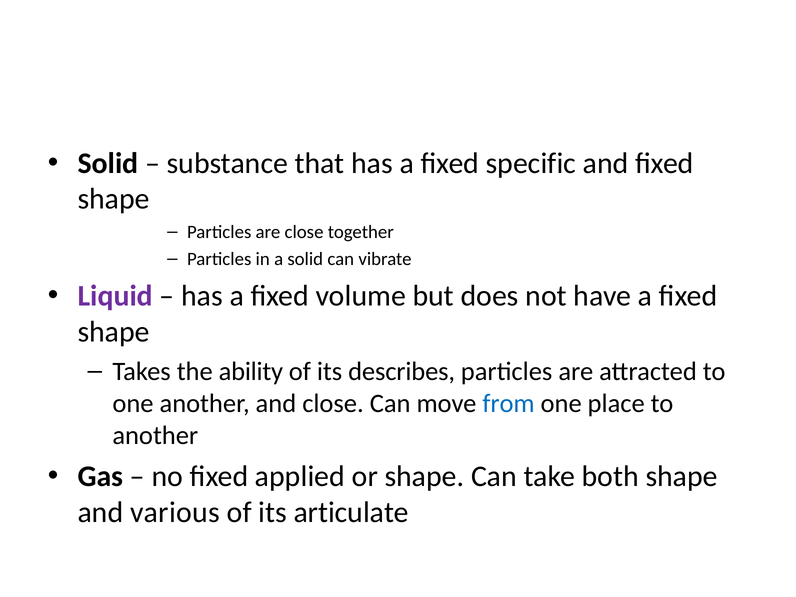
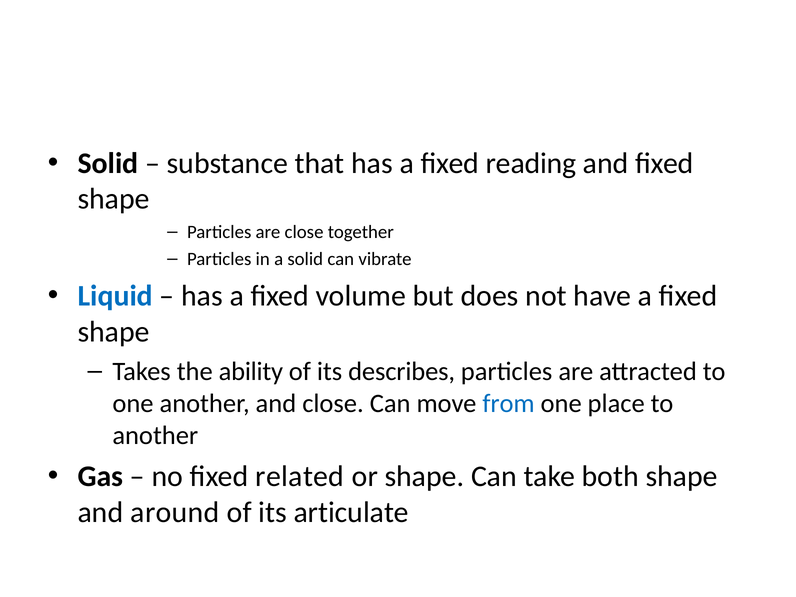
specific: specific -> reading (531, 163)
Liquid colour: purple -> blue (115, 296)
applied: applied -> related (300, 477)
various: various -> around (175, 512)
